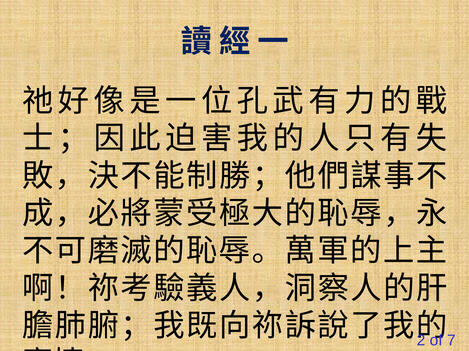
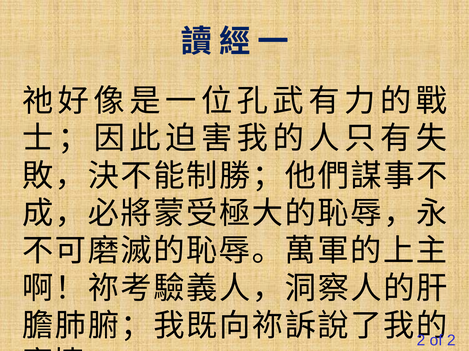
7: 7 -> 2 (451, 341)
